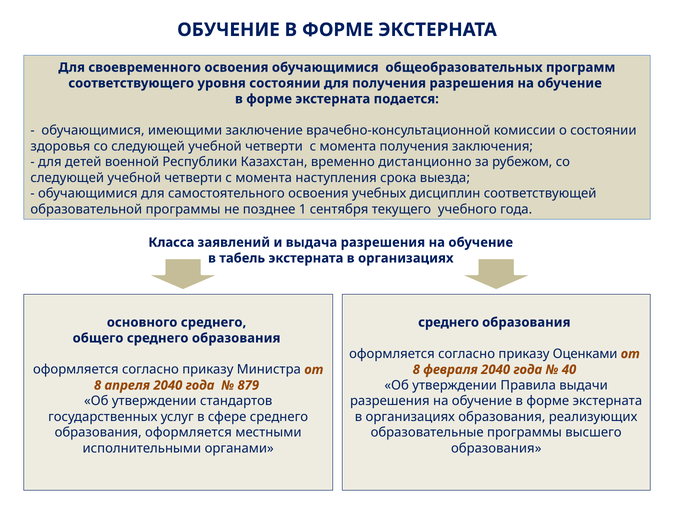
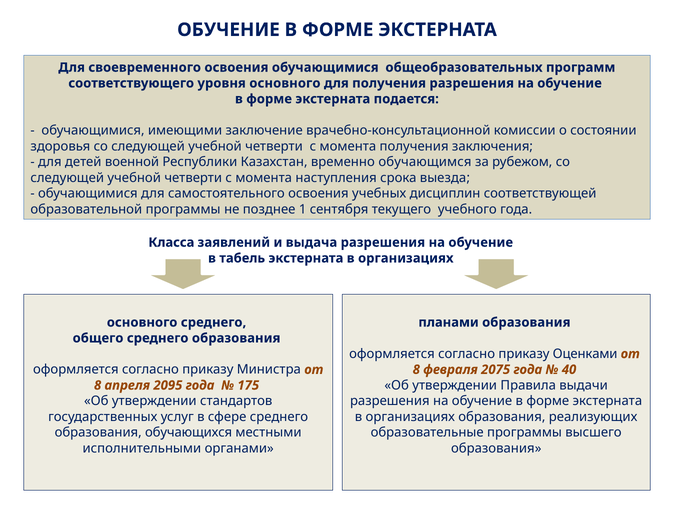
уровня состоянии: состоянии -> основного (285, 83)
дистанционно: дистанционно -> обучающимся (425, 162)
среднего: среднего -> планами (449, 322)
февраля 2040: 2040 -> 2075 (496, 369)
апреля 2040: 2040 -> 2095 (168, 385)
879: 879 -> 175 (248, 385)
оформляется: оформляется -> обучающихся (189, 432)
